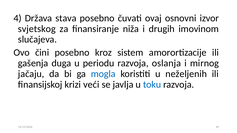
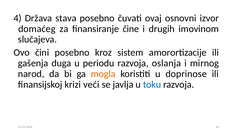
svjetskog: svjetskog -> domaćeg (37, 29)
niža: niža -> čine (131, 29)
jačaju: jačaju -> narod (31, 74)
mogla colour: blue -> orange (103, 74)
neželjenih: neželjenih -> doprinose (186, 74)
